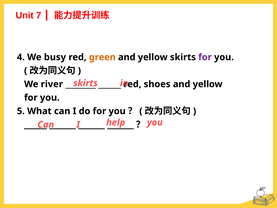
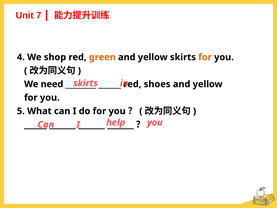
busy: busy -> shop (55, 57)
for colour: purple -> orange (205, 57)
river: river -> need (52, 84)
